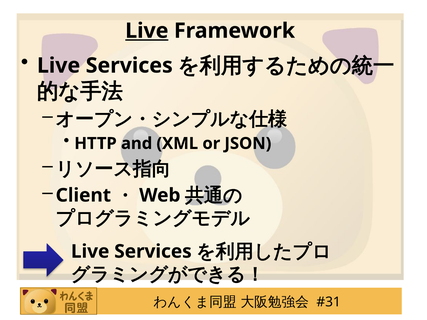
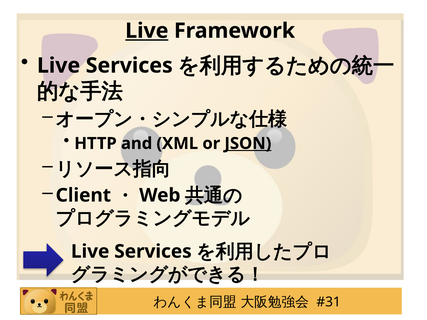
JSON underline: none -> present (248, 144)
